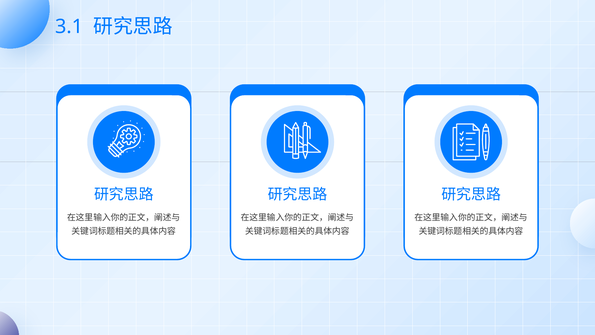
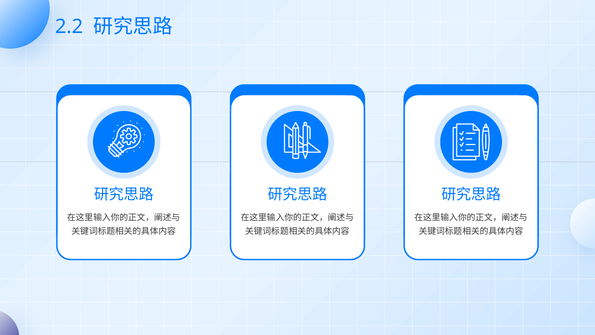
3.1: 3.1 -> 2.2 (69, 27)
